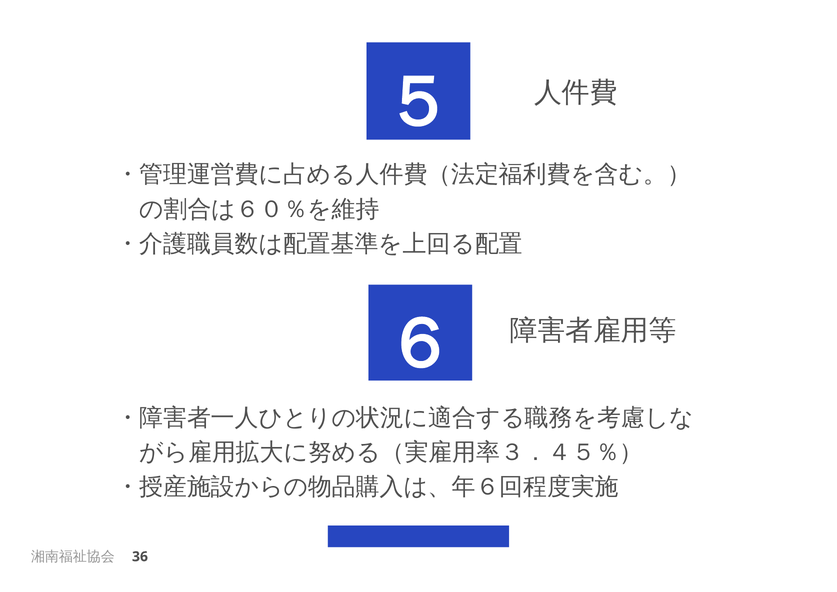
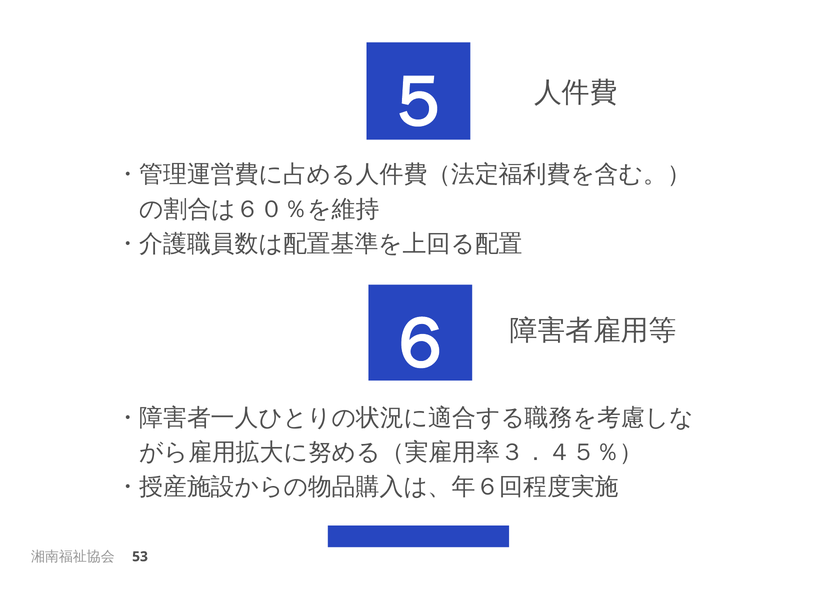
36: 36 -> 53 (140, 556)
